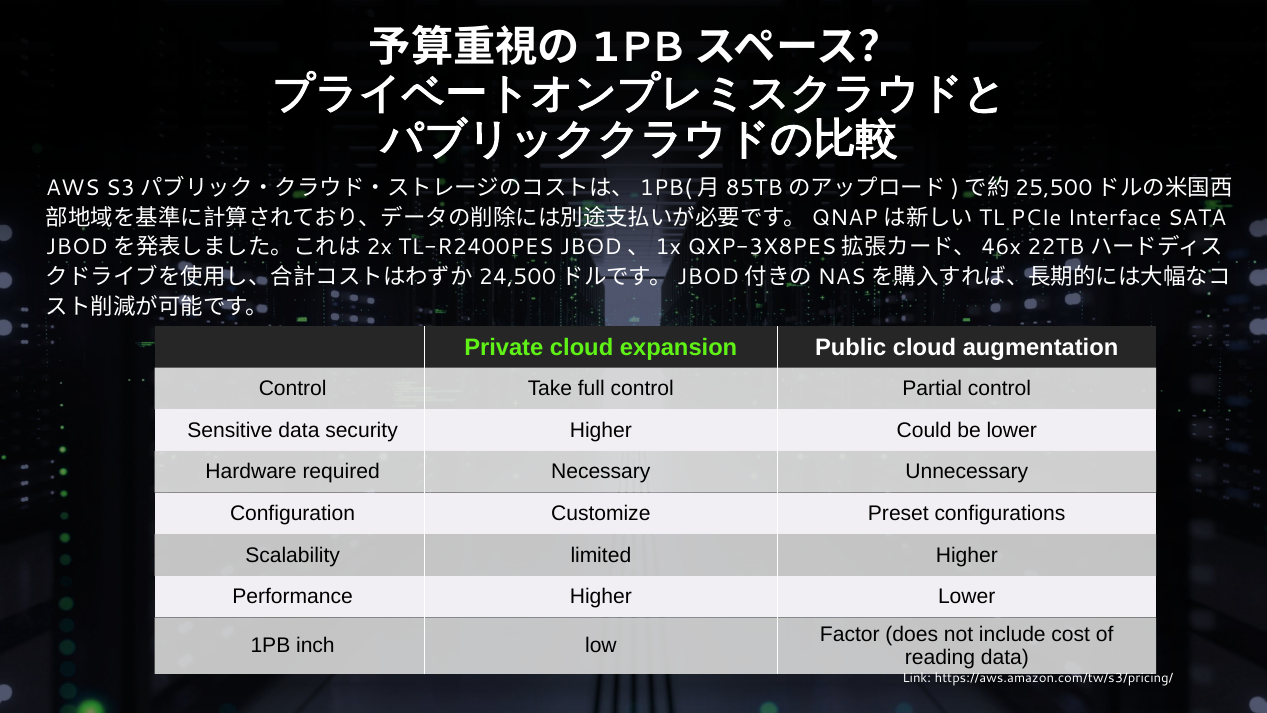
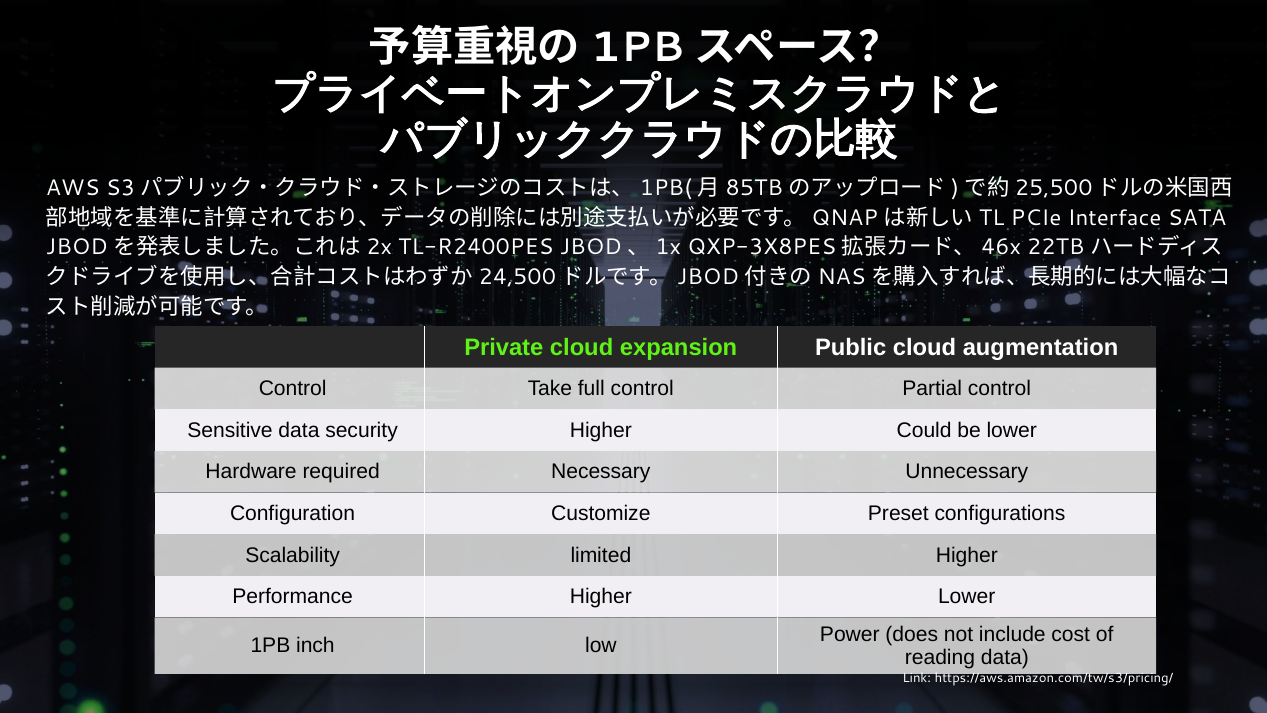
Factor: Factor -> Power (850, 634)
